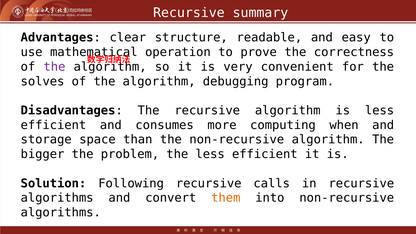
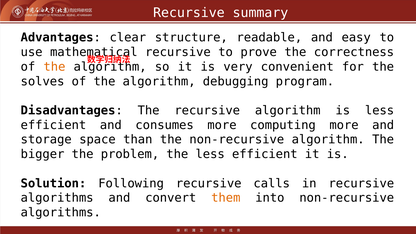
mathematical operation: operation -> recursive (178, 52)
the colour: purple -> orange (54, 67)
computing when: when -> more (344, 125)
